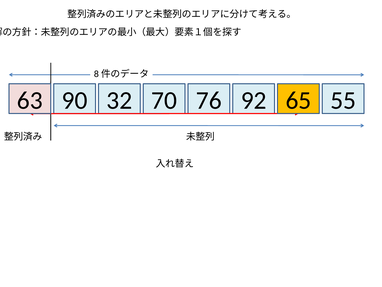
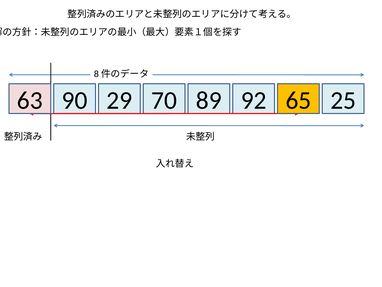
32: 32 -> 29 (119, 100)
76: 76 -> 89 (209, 100)
55: 55 -> 25 (343, 100)
